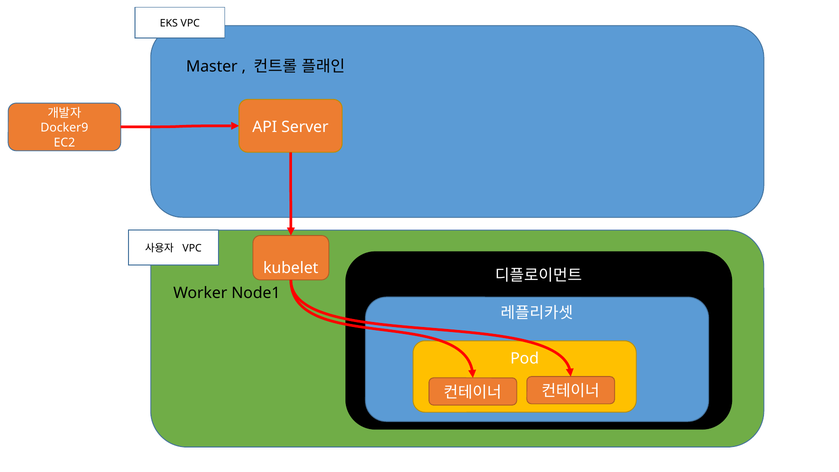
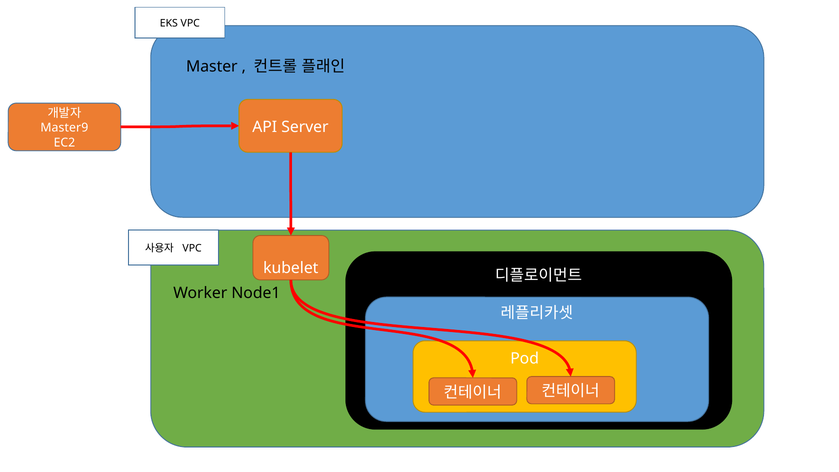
Docker9: Docker9 -> Master9 (64, 128)
